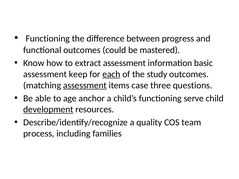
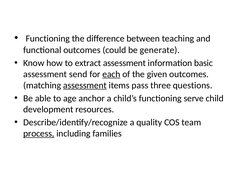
progress: progress -> teaching (178, 39)
mastered: mastered -> generate (160, 50)
keep: keep -> send (78, 74)
study: study -> given (157, 74)
case: case -> pass (140, 85)
development underline: present -> none (48, 110)
process underline: none -> present (39, 134)
